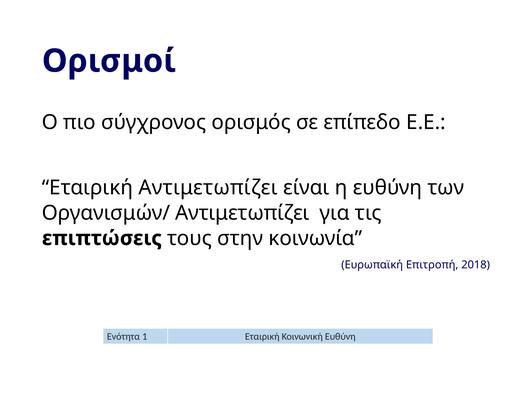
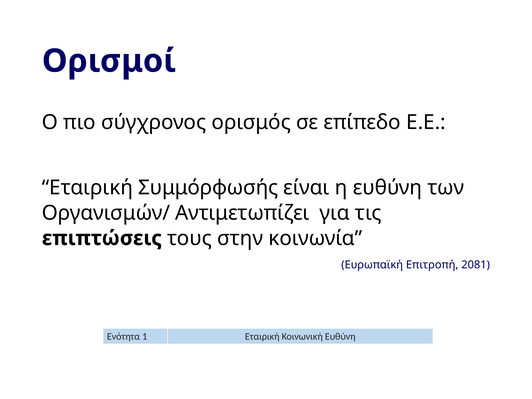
Εταιρική Αντιμετωπίζει: Αντιμετωπίζει -> Συμμόρφωσής (208, 188)
2018: 2018 -> 2081 (476, 265)
